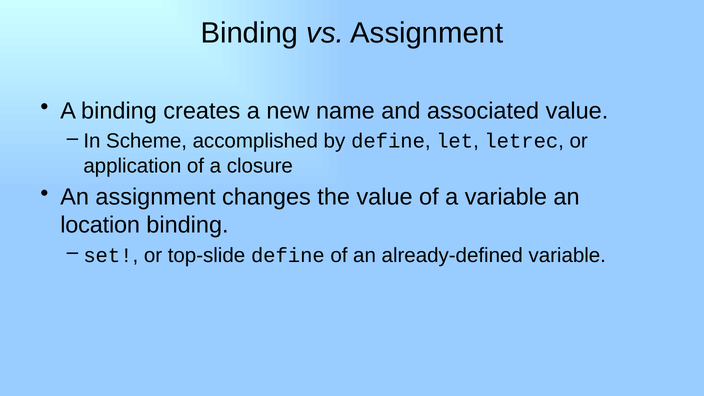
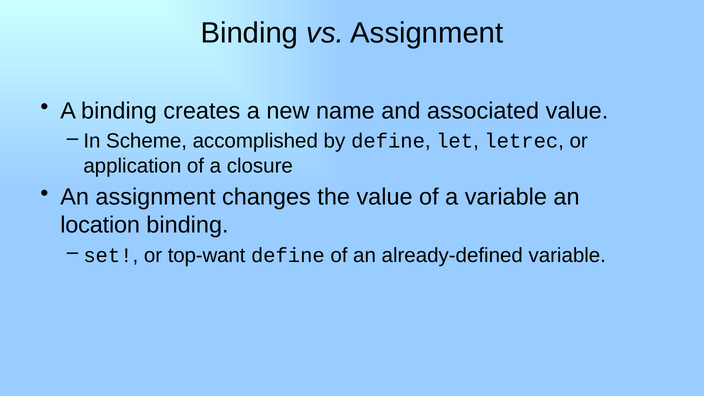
top-slide: top-slide -> top-want (207, 256)
